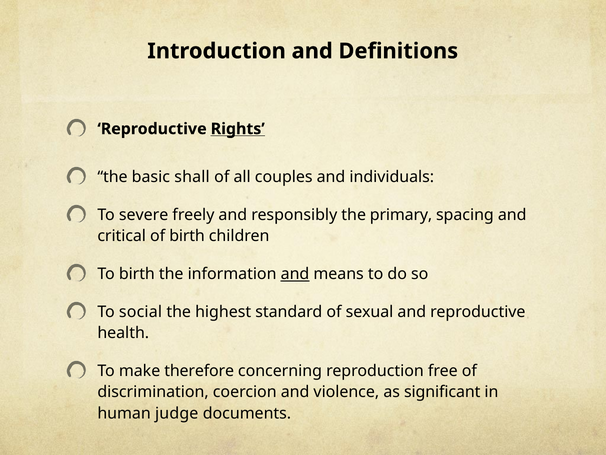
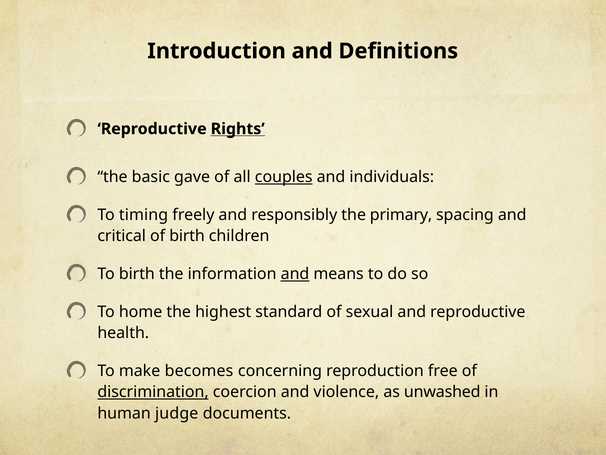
shall: shall -> gave (192, 177)
couples underline: none -> present (284, 177)
severe: severe -> timing (144, 215)
social: social -> home (141, 312)
therefore: therefore -> becomes (199, 371)
discrimination underline: none -> present (153, 392)
significant: significant -> unwashed (442, 392)
